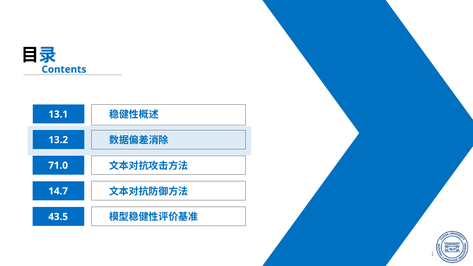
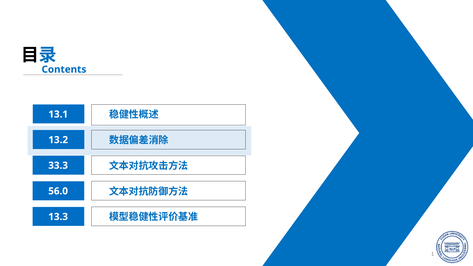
71.0: 71.0 -> 33.3 (58, 166)
14.7: 14.7 -> 56.0 (58, 191)
43.5: 43.5 -> 13.3 (58, 217)
